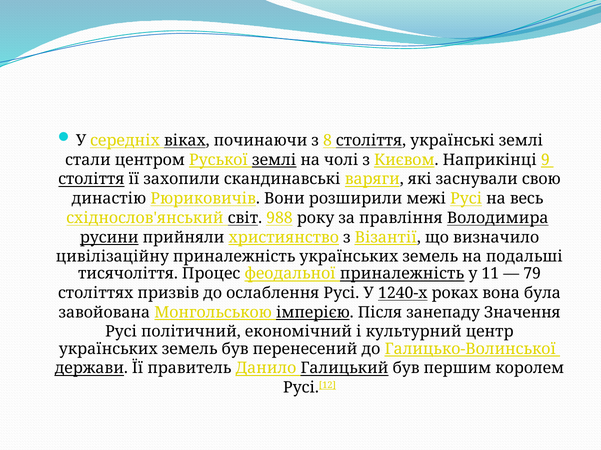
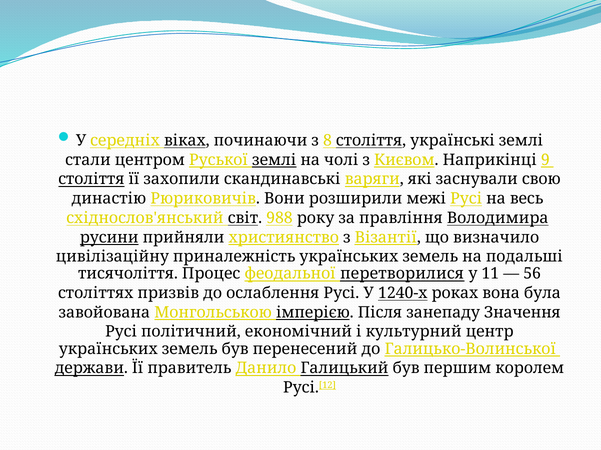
феодальної приналежність: приналежність -> перетворилися (402, 274)
79: 79 -> 56 (532, 274)
